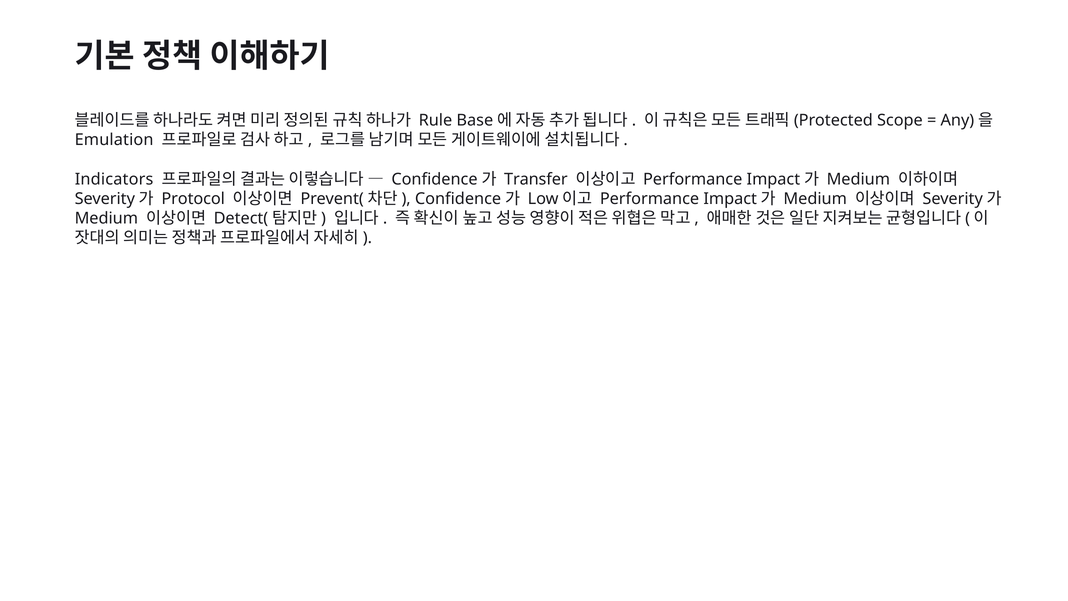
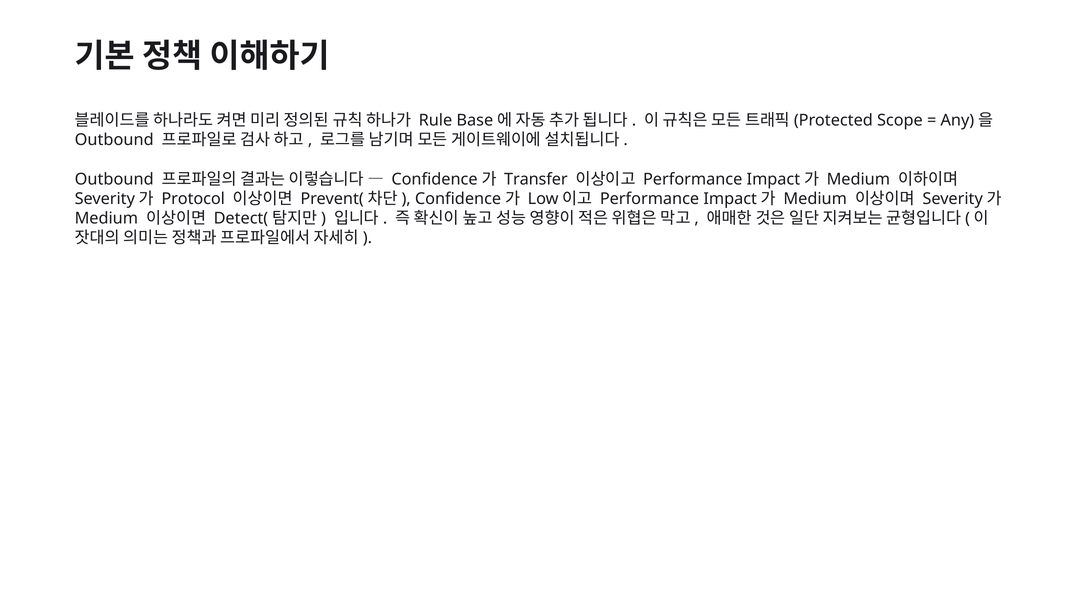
Emulation: Emulation -> Outbound (114, 140)
Indicators: Indicators -> Outbound (114, 179)
